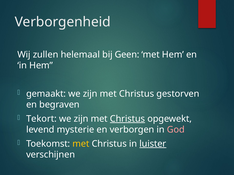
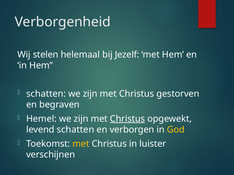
zullen: zullen -> stelen (46, 55)
Geen: Geen -> Jezelf (127, 55)
gemaakt: gemaakt -> schatten (46, 94)
Tekort: Tekort -> Hemel (41, 119)
levend mysterie: mysterie -> schatten (75, 130)
God colour: pink -> yellow (176, 130)
luister underline: present -> none (153, 144)
